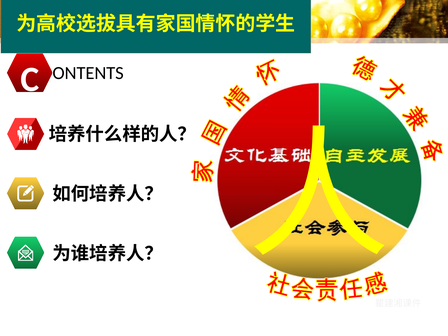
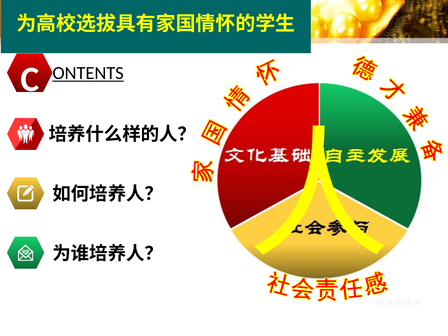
ONTENTS underline: none -> present (88, 73)
